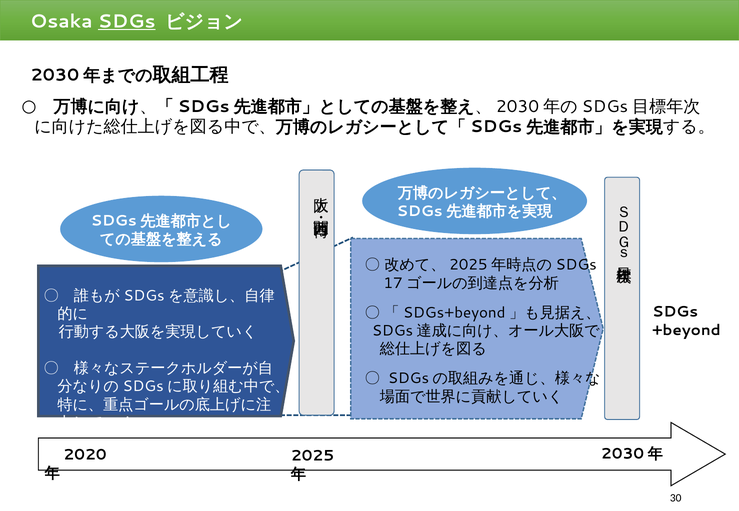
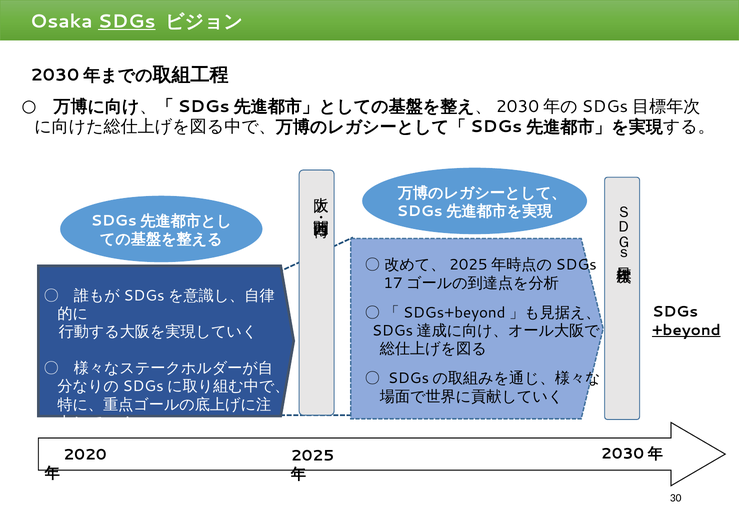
+beyond underline: none -> present (686, 330)
